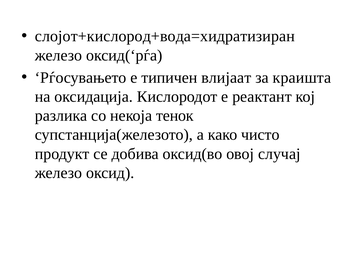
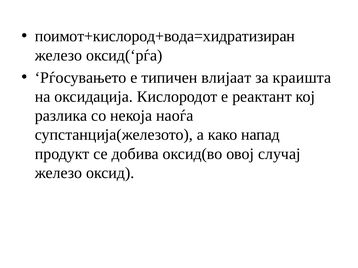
слојот+кислород+вода=хидратизиран: слојот+кислород+вода=хидратизиран -> поимот+кислород+вода=хидратизиран (165, 36)
тенок: тенок -> наоѓа (175, 116)
чисто: чисто -> напад (260, 135)
